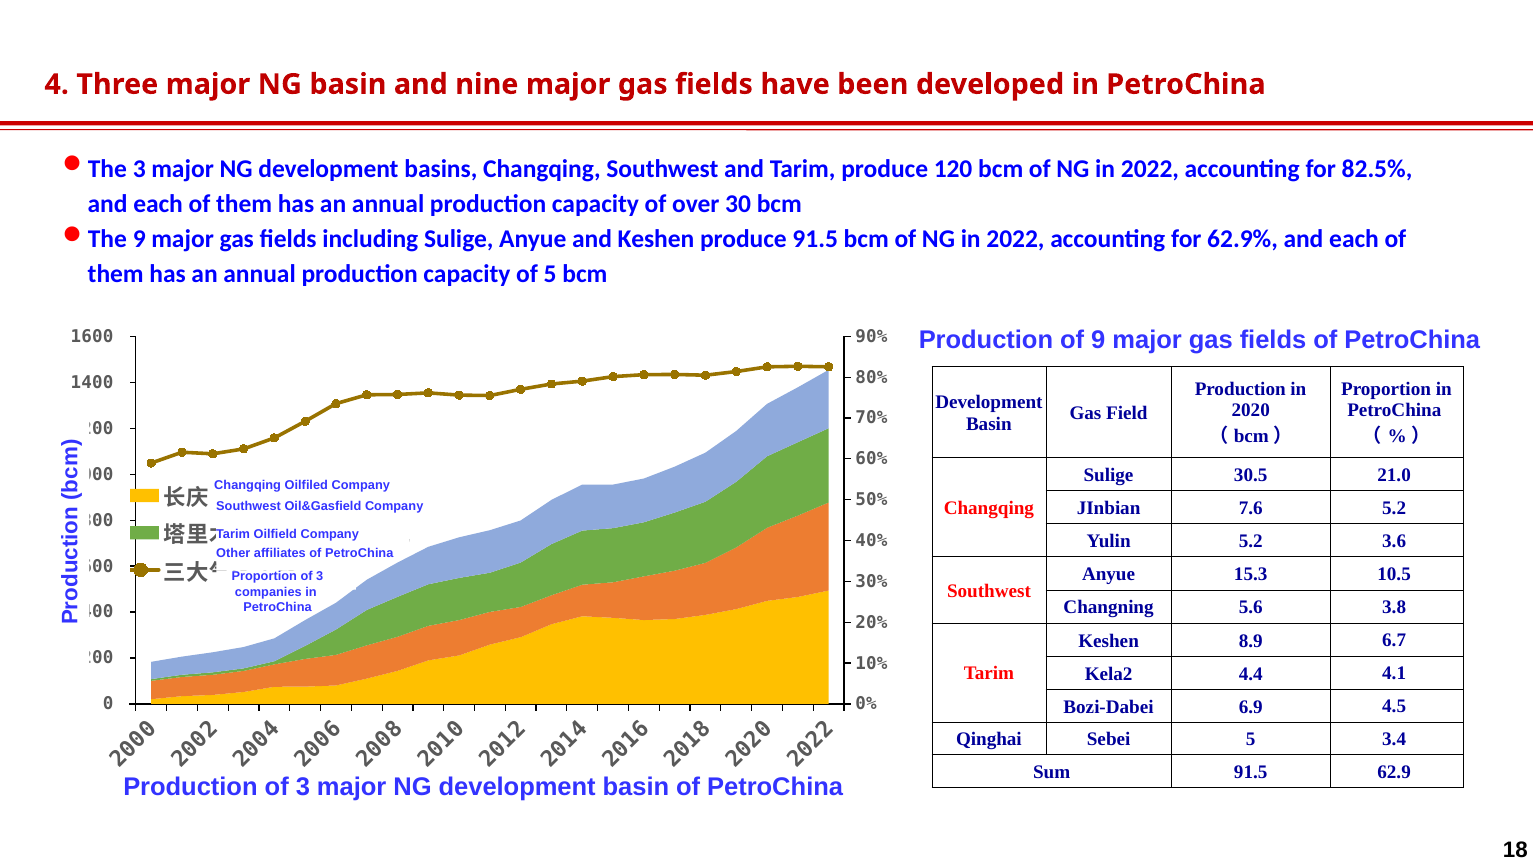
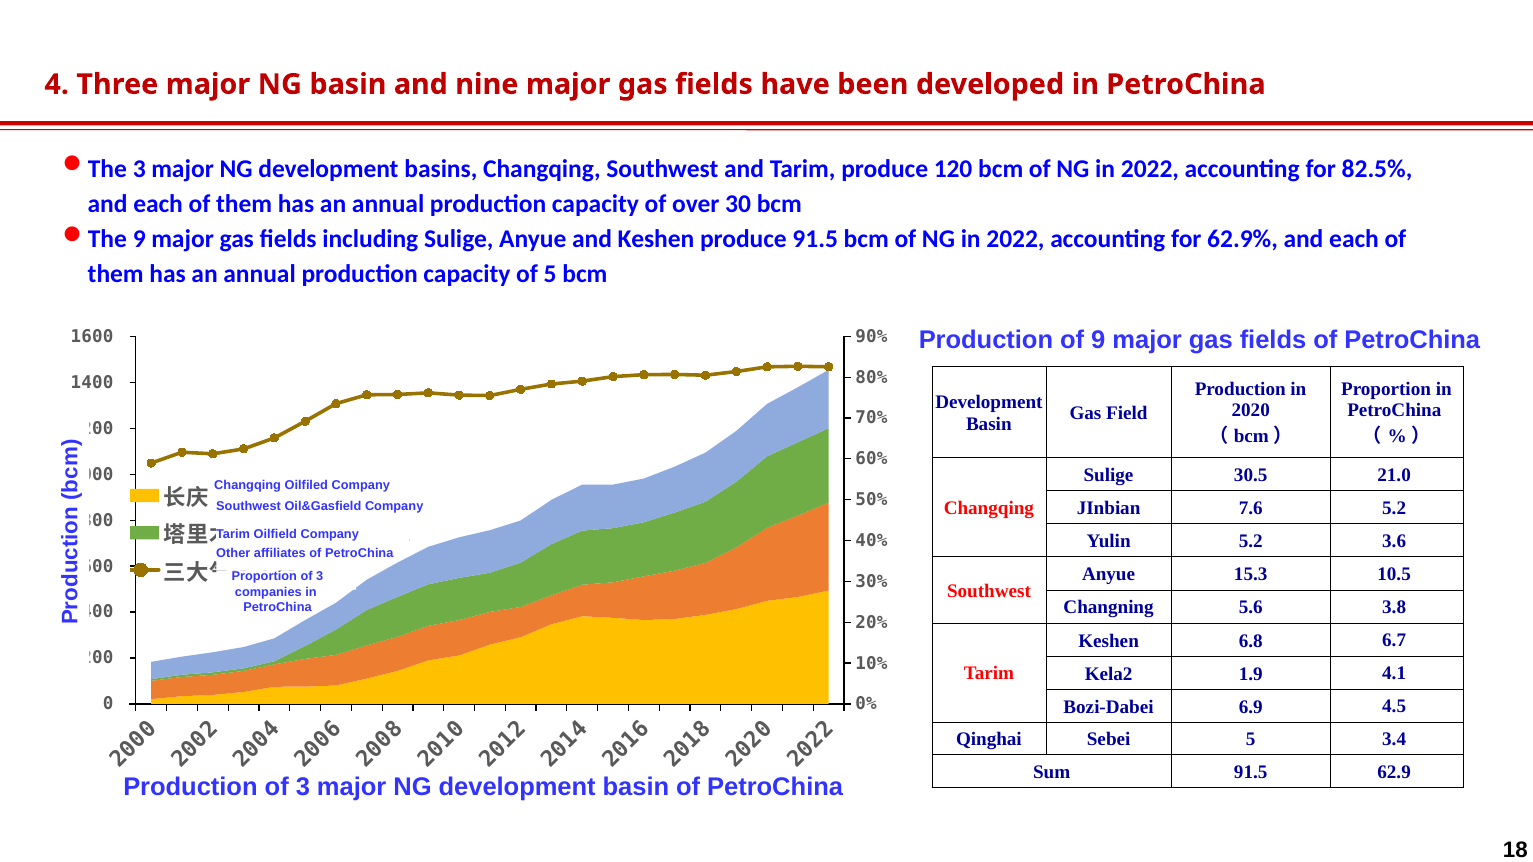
8.9: 8.9 -> 6.8 (1251, 641)
4.4: 4.4 -> 1.9 (1251, 674)
